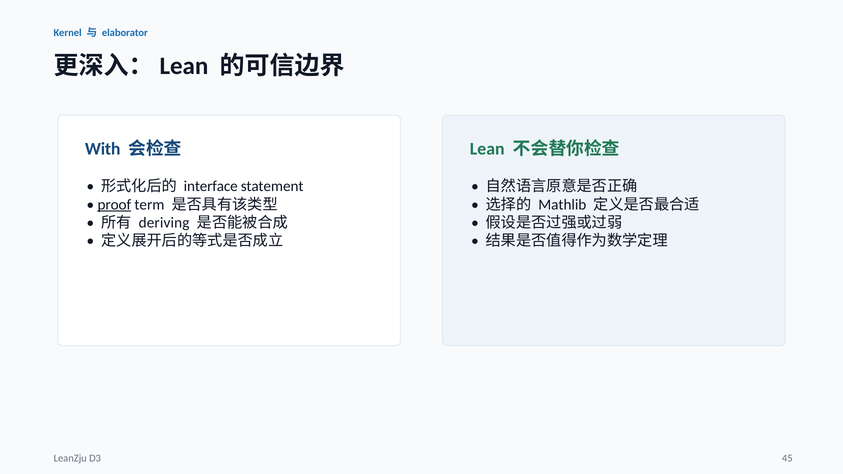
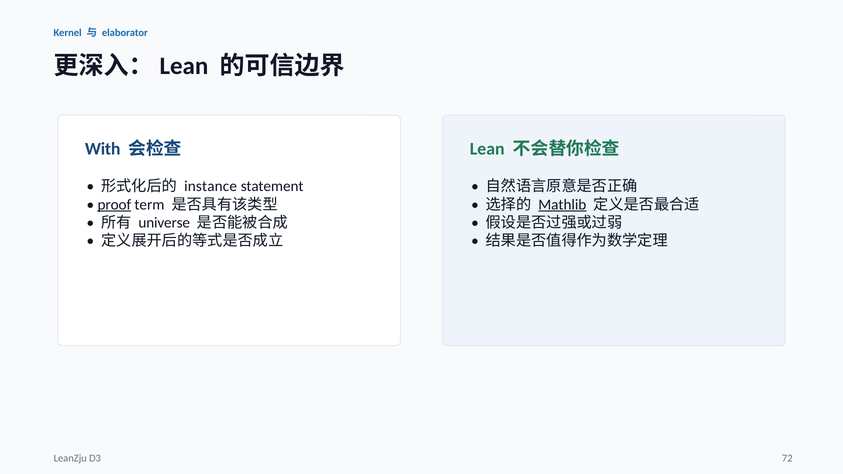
interface: interface -> instance (211, 186)
Mathlib underline: none -> present (562, 205)
deriving: deriving -> universe (164, 223)
45: 45 -> 72 (787, 459)
